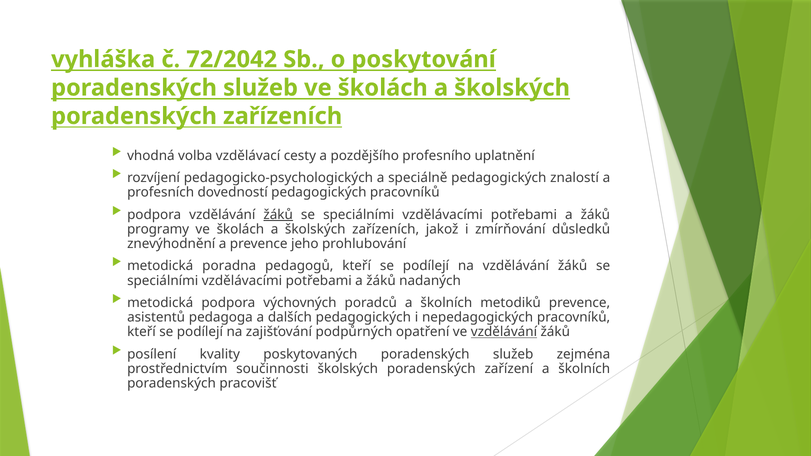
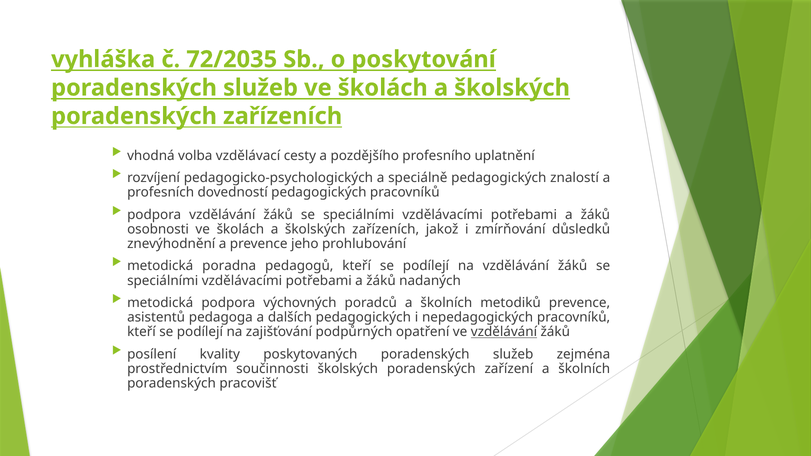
72/2042: 72/2042 -> 72/2035 (232, 59)
žáků underline: present -> none (278, 215)
programy: programy -> osobnosti (158, 229)
